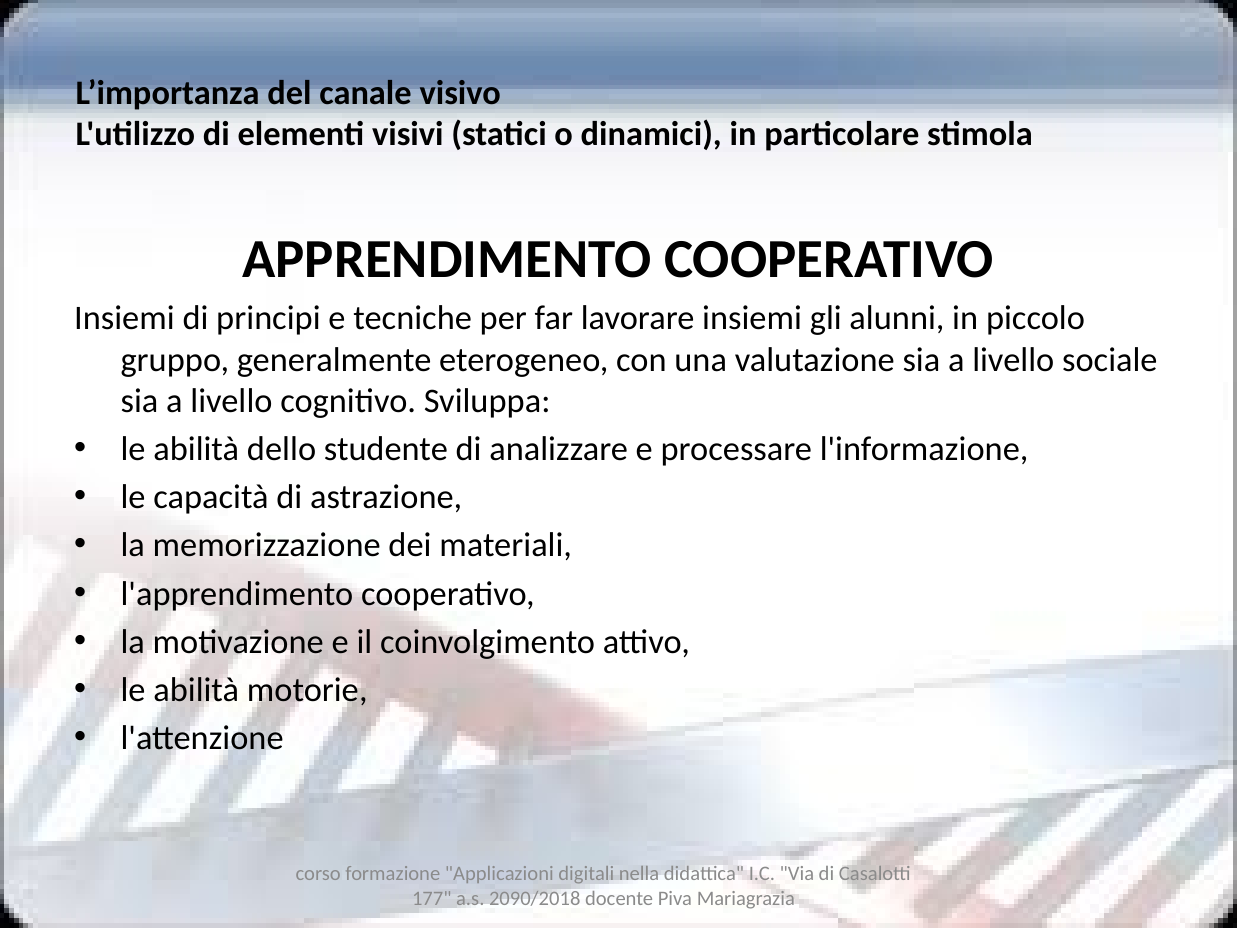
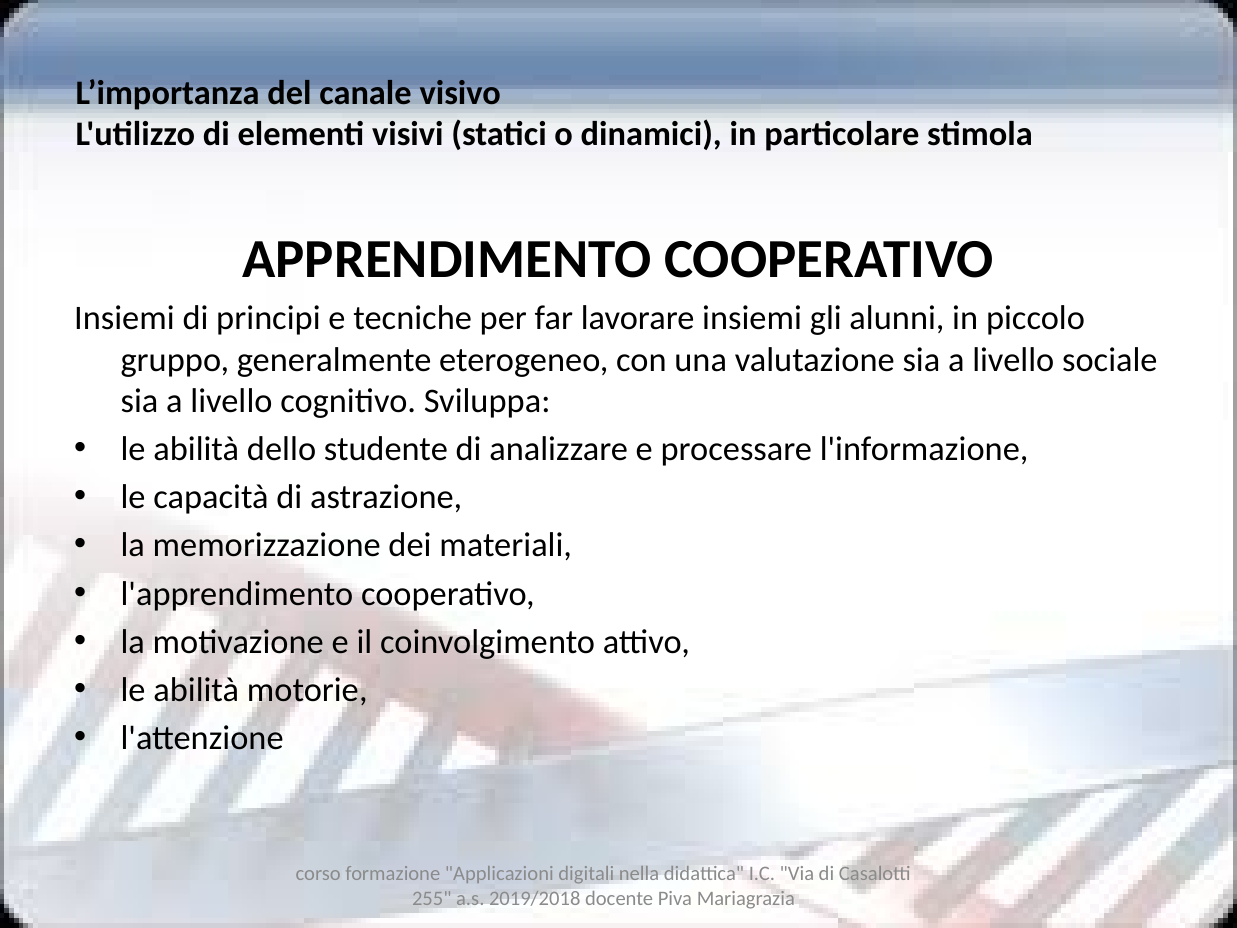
177: 177 -> 255 (432, 898)
2090/2018: 2090/2018 -> 2019/2018 (535, 898)
